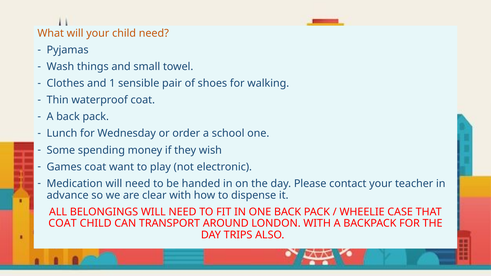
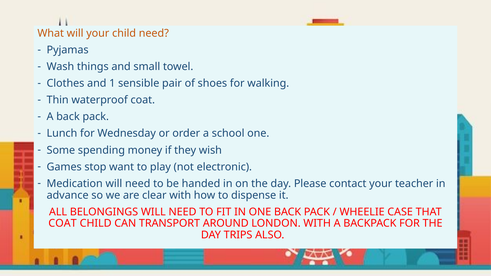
Games coat: coat -> stop (95, 167)
